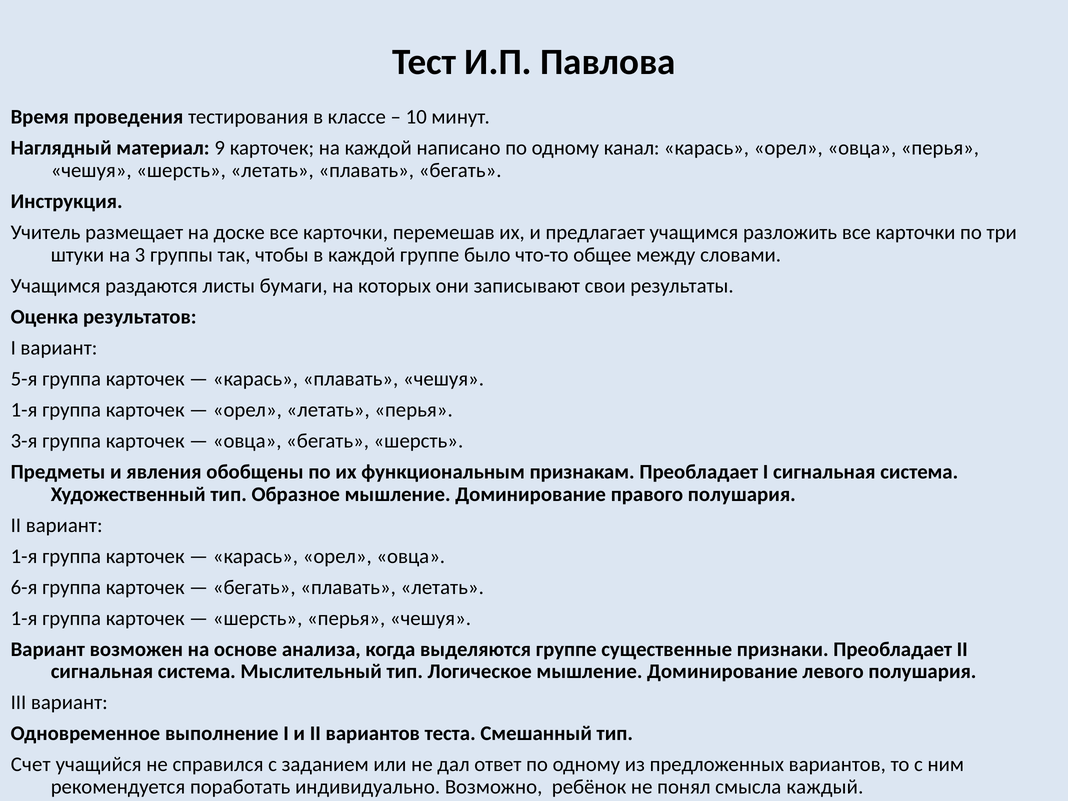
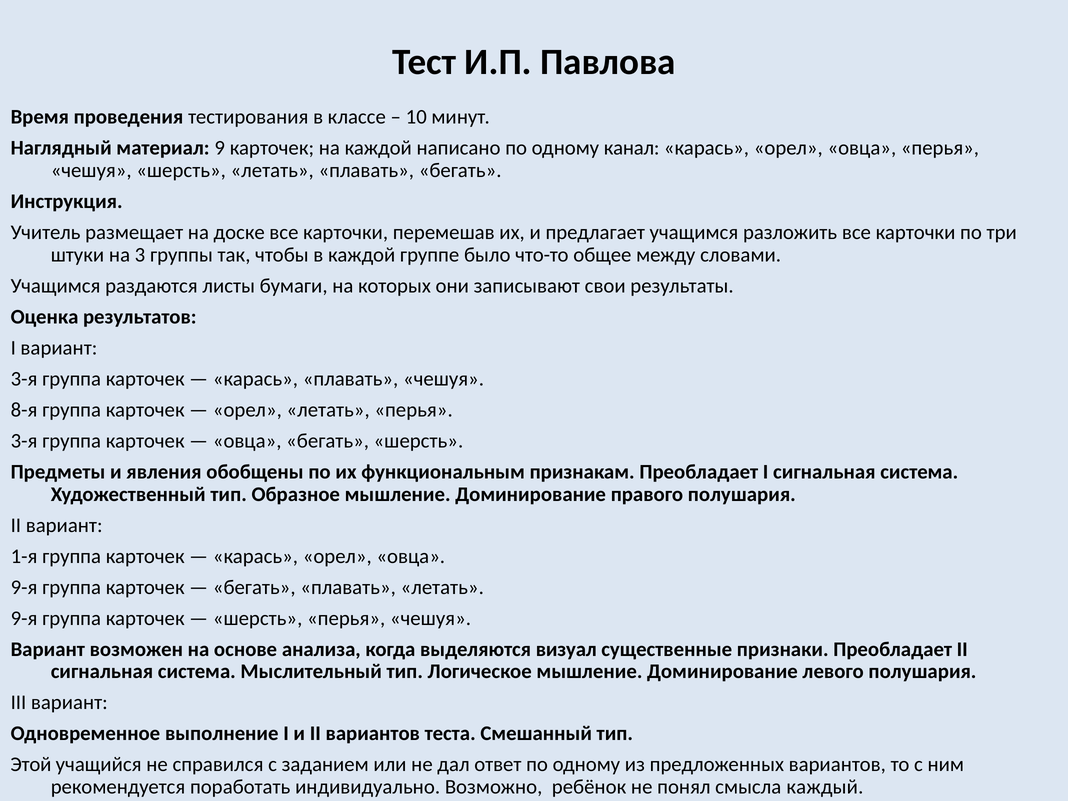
5-я: 5-я -> 3-я (24, 379)
1-я: 1-я -> 8-я (24, 410)
6-я: 6-я -> 9-я (24, 587)
1-я: 1-я -> 9-я (24, 618)
выделяются группе: группе -> визуал (566, 649)
Счет: Счет -> Этой (31, 765)
